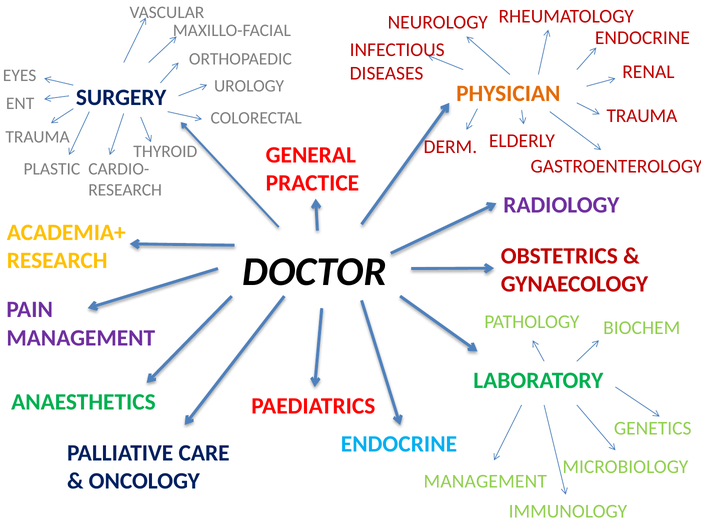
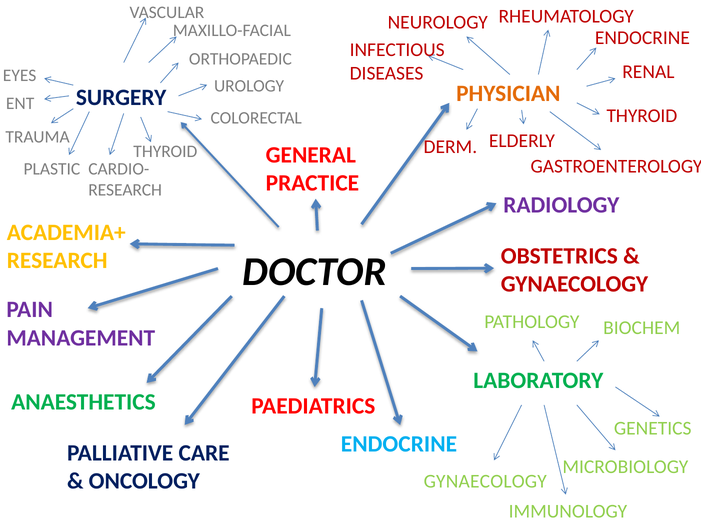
TRAUMA: TRAUMA -> THYROID (642, 116)
MANAGEMENT: MANAGEMENT -> GYNAECOLOGY (485, 481)
